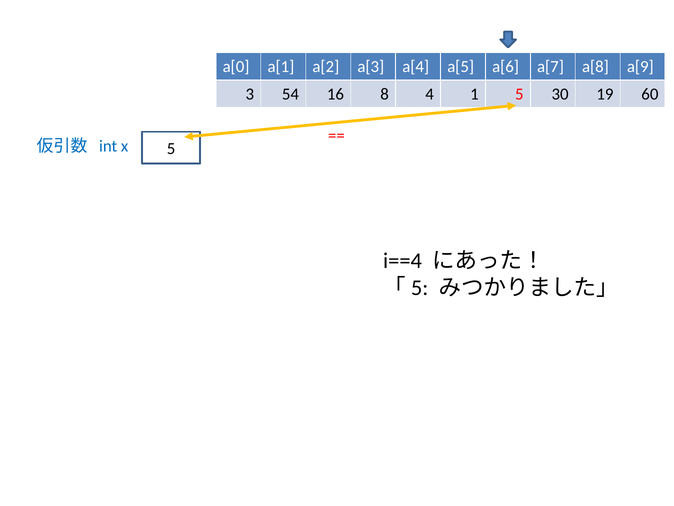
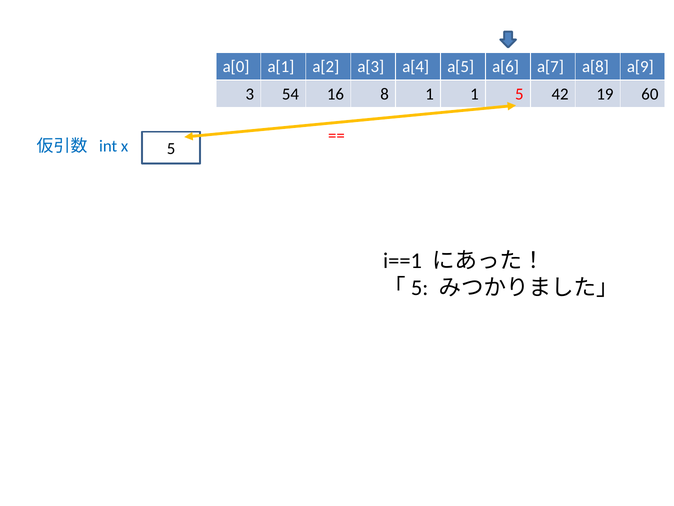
8 4: 4 -> 1 (430, 94)
30: 30 -> 42 (560, 94)
i==4: i==4 -> i==1 (403, 261)
